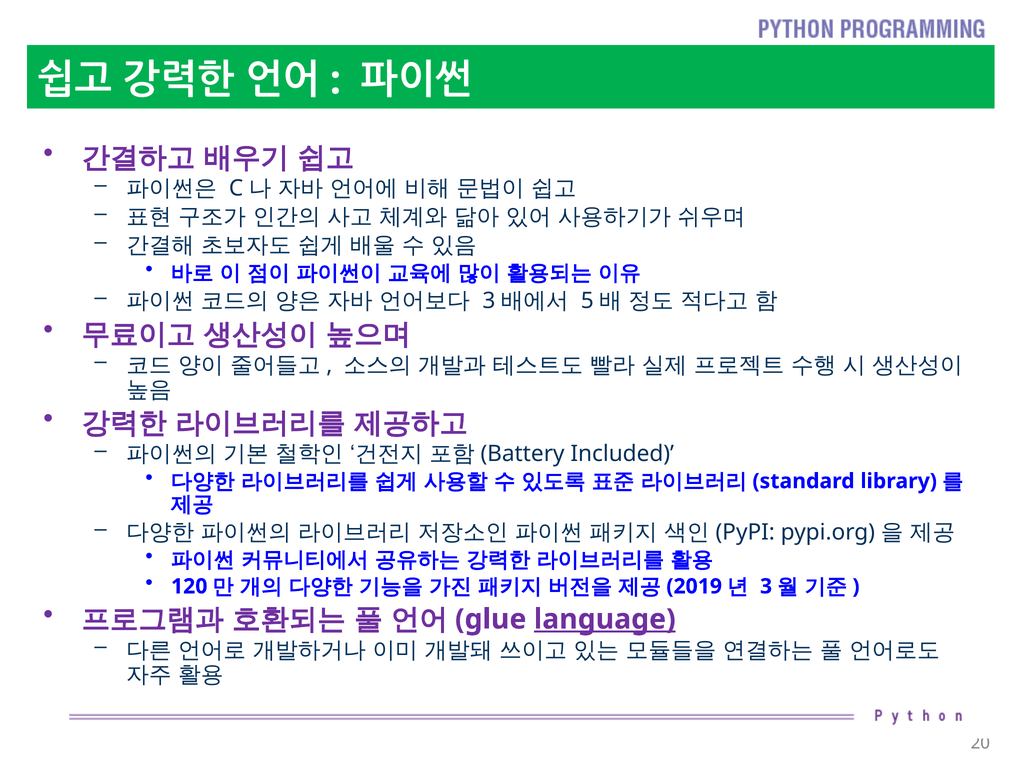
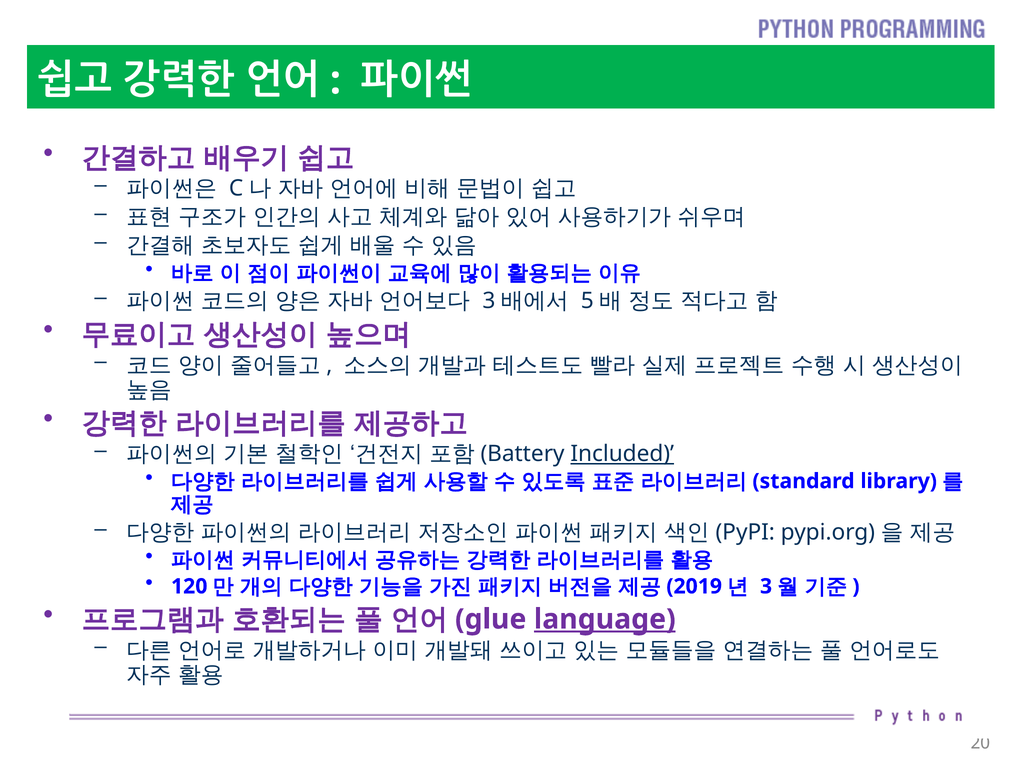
Included underline: none -> present (622, 454)
